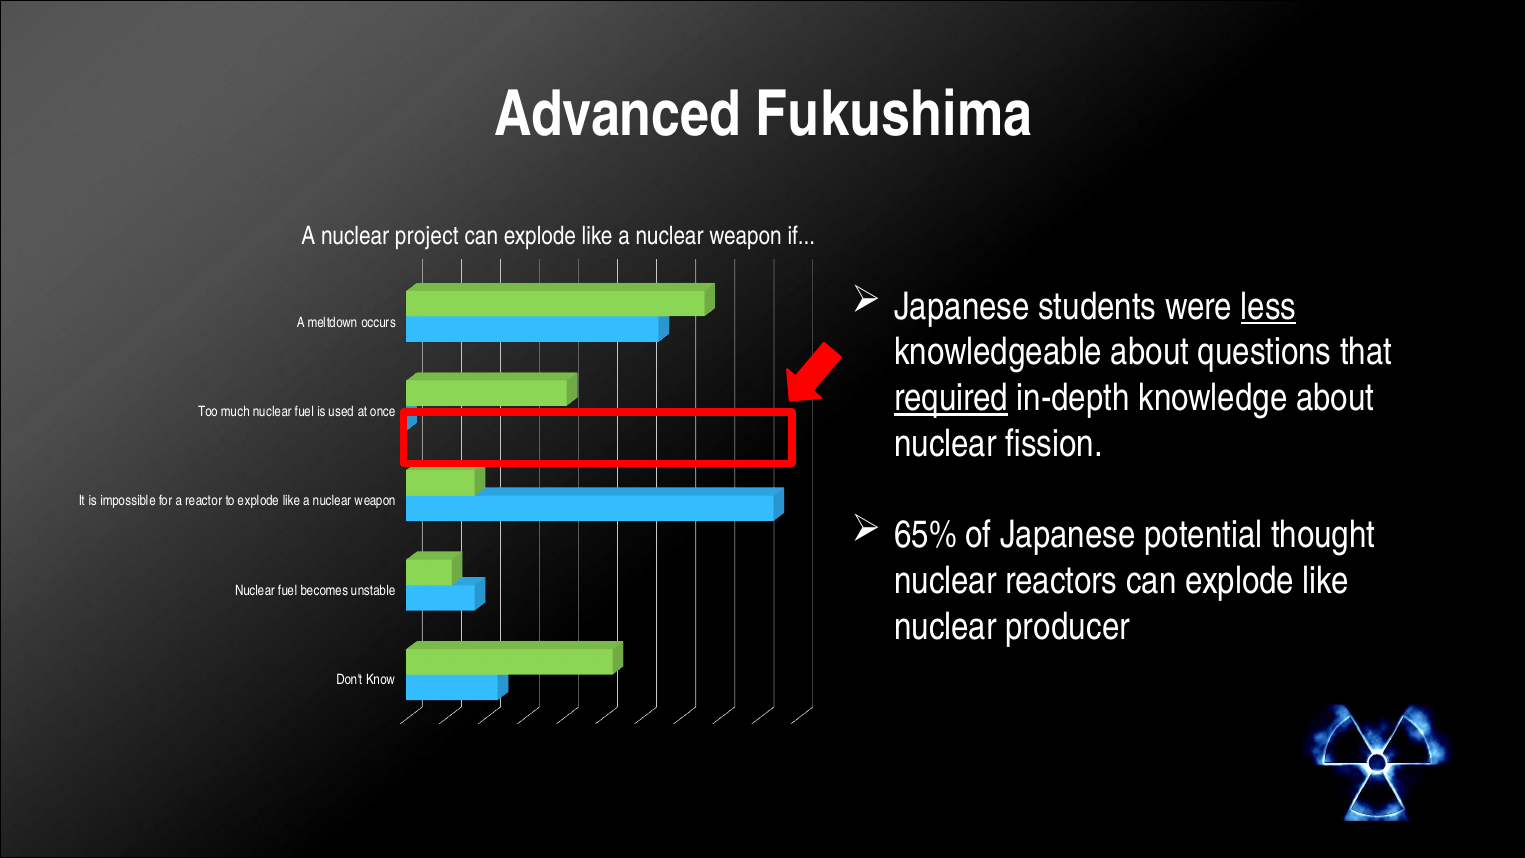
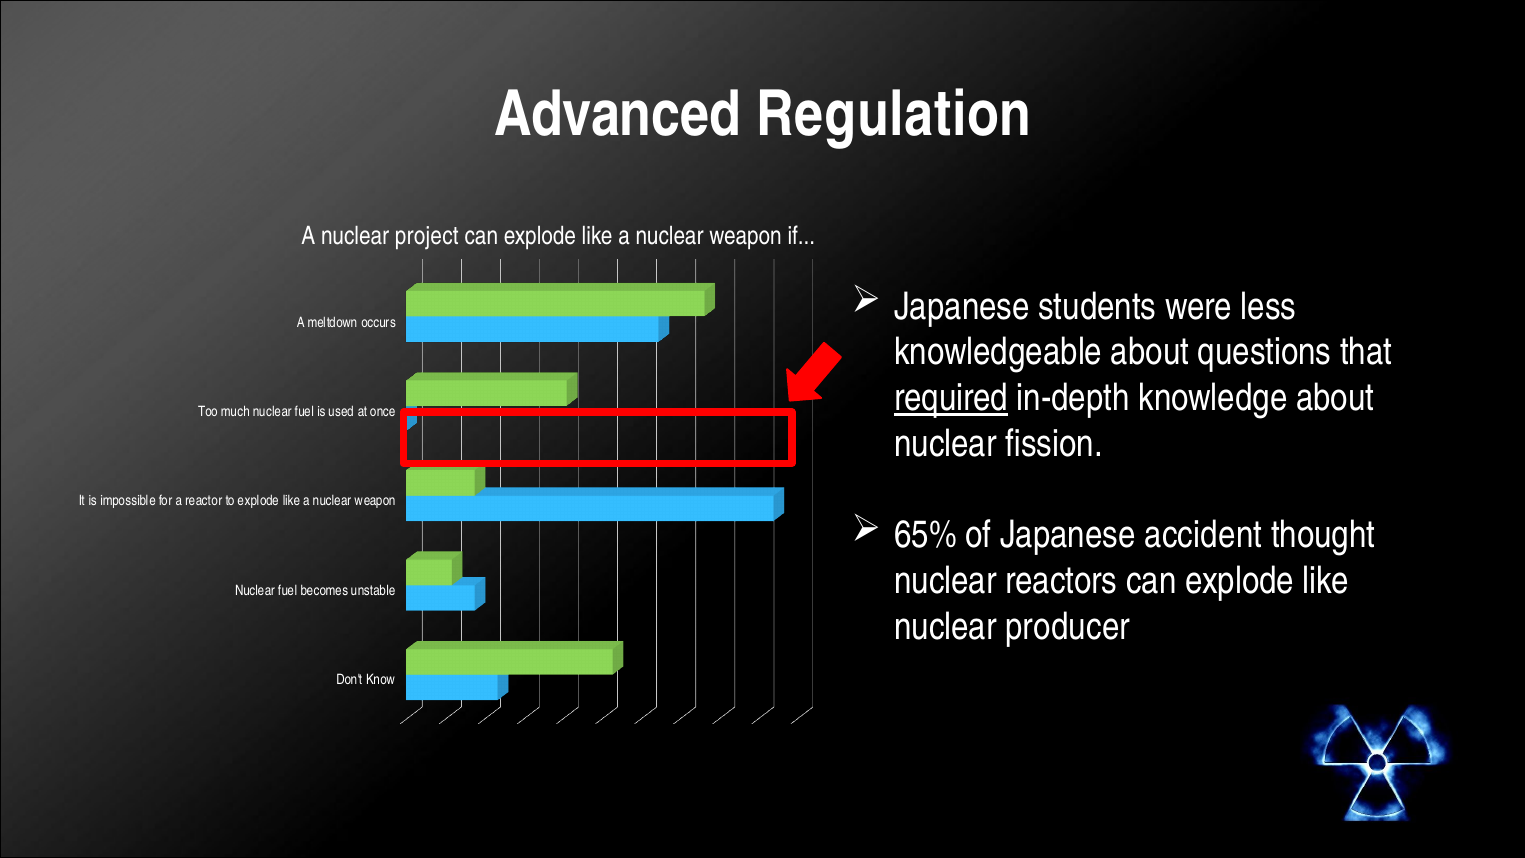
Fukushima: Fukushima -> Regulation (894, 114)
less underline: present -> none (1269, 306)
potential: potential -> accident (1203, 535)
